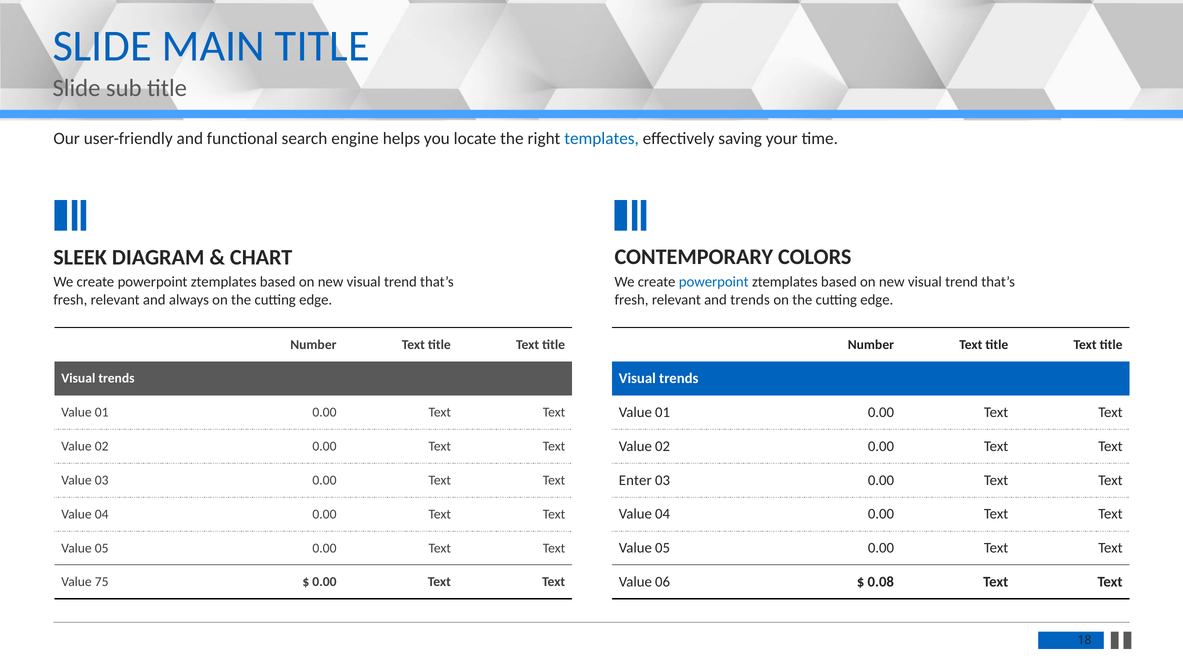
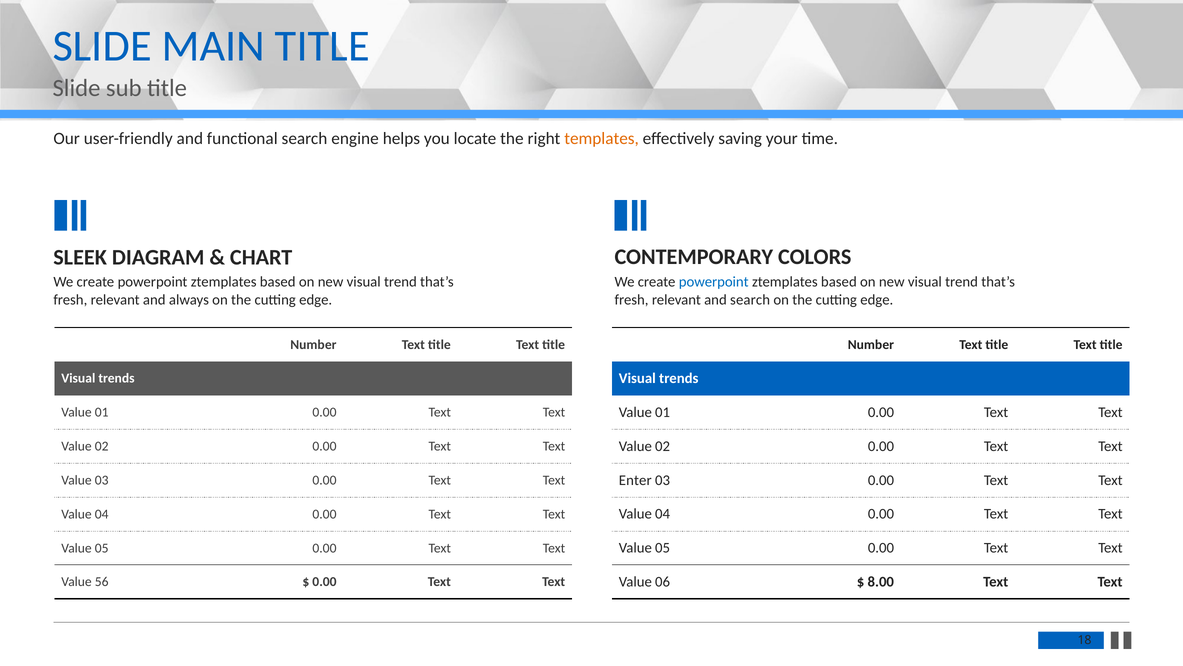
templates colour: blue -> orange (602, 138)
and trends: trends -> search (750, 300)
0.08: 0.08 -> 8.00 (881, 581)
75: 75 -> 56 (102, 581)
